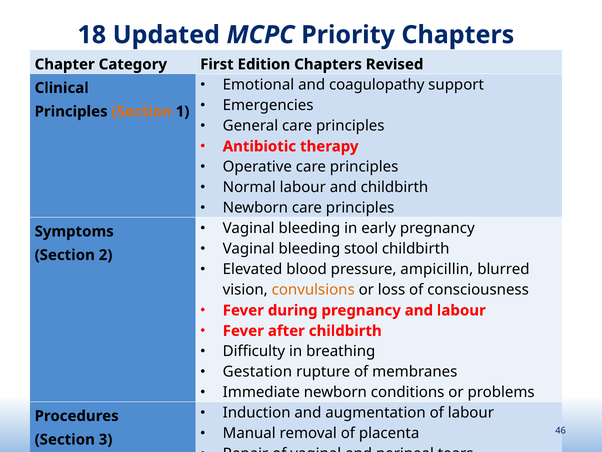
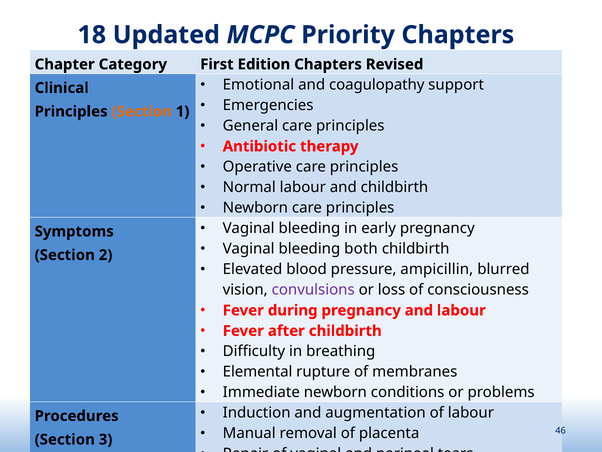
stool: stool -> both (361, 249)
convulsions colour: orange -> purple (313, 290)
Gestation: Gestation -> Elemental (258, 372)
